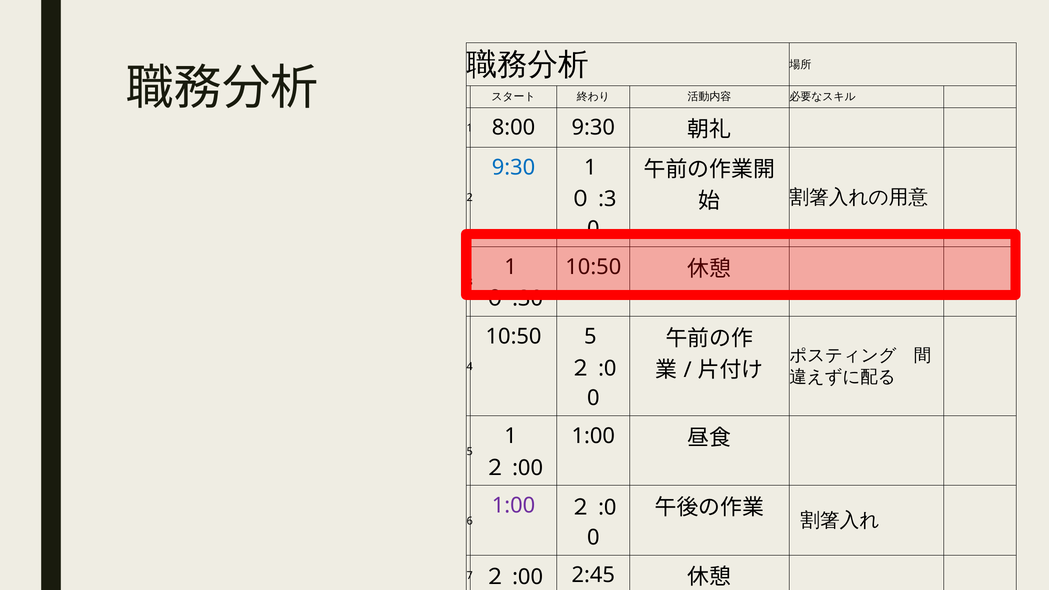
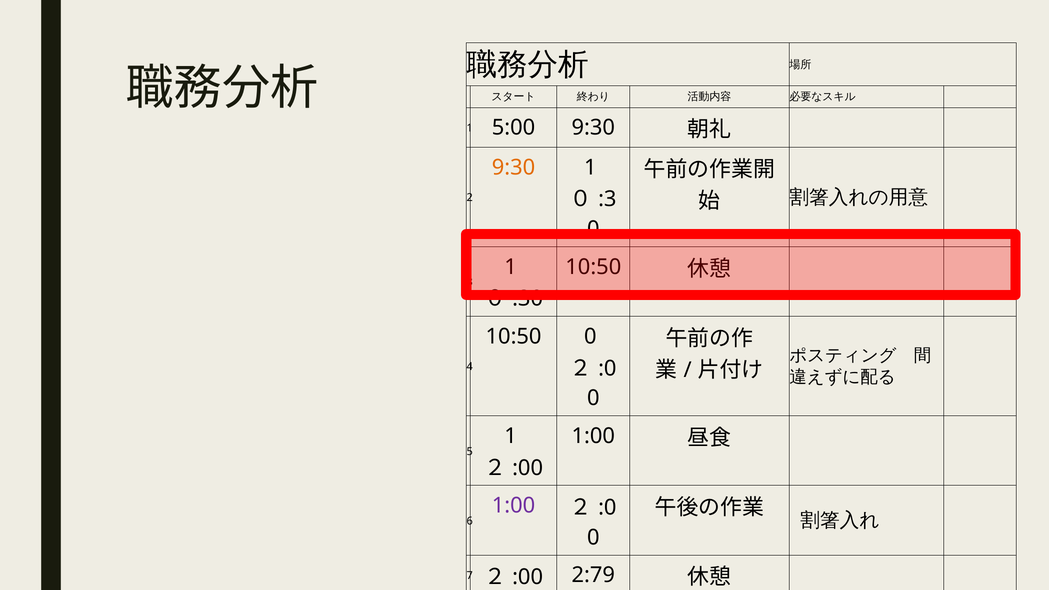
8:00: 8:00 -> 5:00 (513, 128)
9:30 colour: blue -> orange (513, 167)
10:50 5: 5 -> 0 (590, 337)
2:45: 2:45 -> 2:79 (593, 575)
